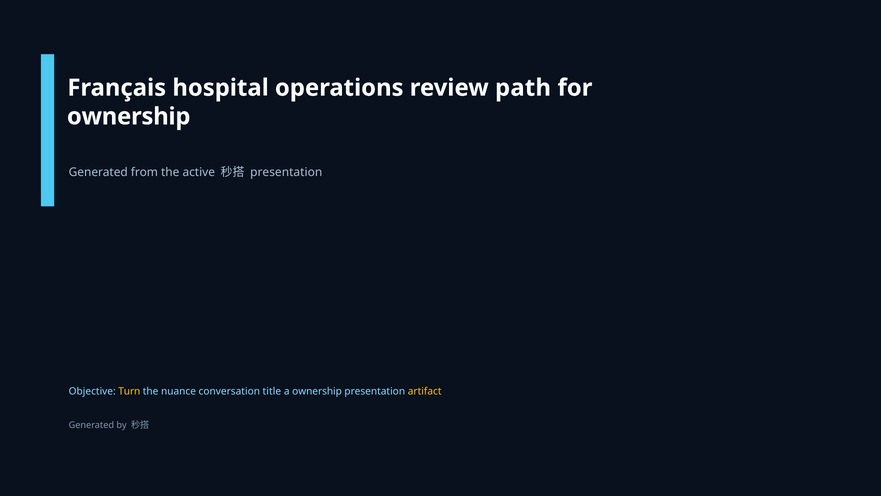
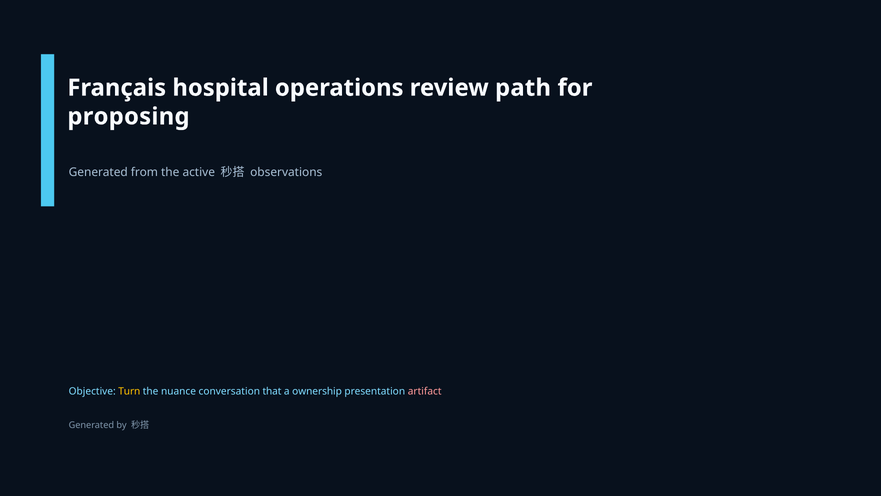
ownership: ownership -> proposing (128, 116)
presentation: presentation -> observations (286, 172)
title: title -> that (272, 391)
artifact colour: yellow -> pink (425, 391)
